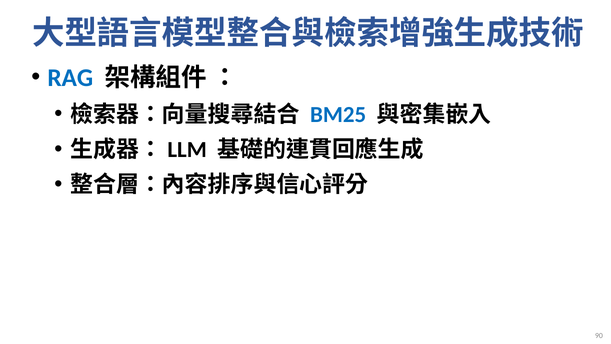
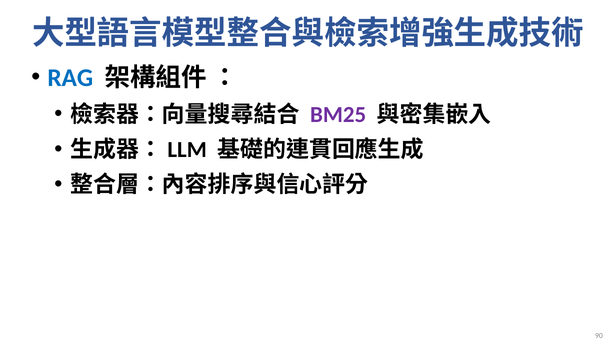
BM25 colour: blue -> purple (338, 114)
